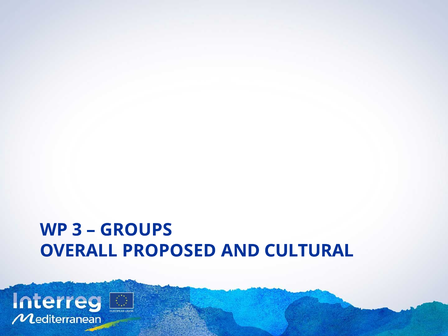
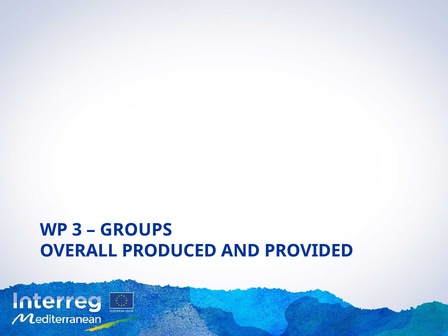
PROPOSED: PROPOSED -> PRODUCED (169, 251)
CULTURAL: CULTURAL -> PROVIDED (309, 251)
